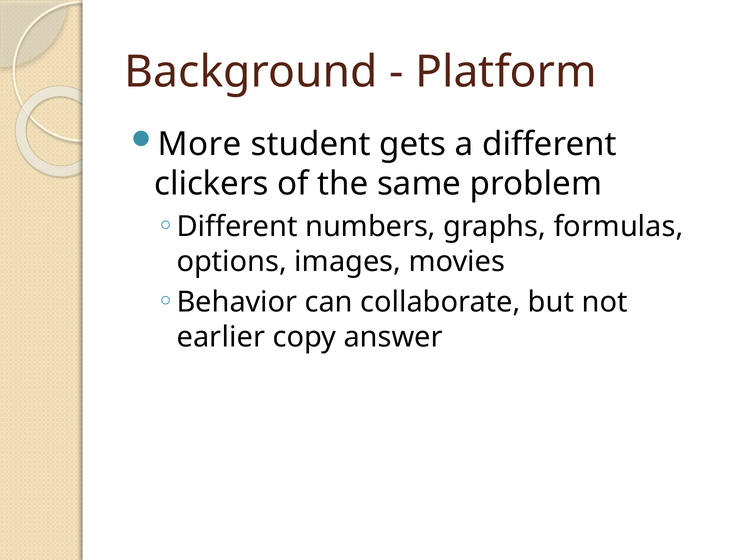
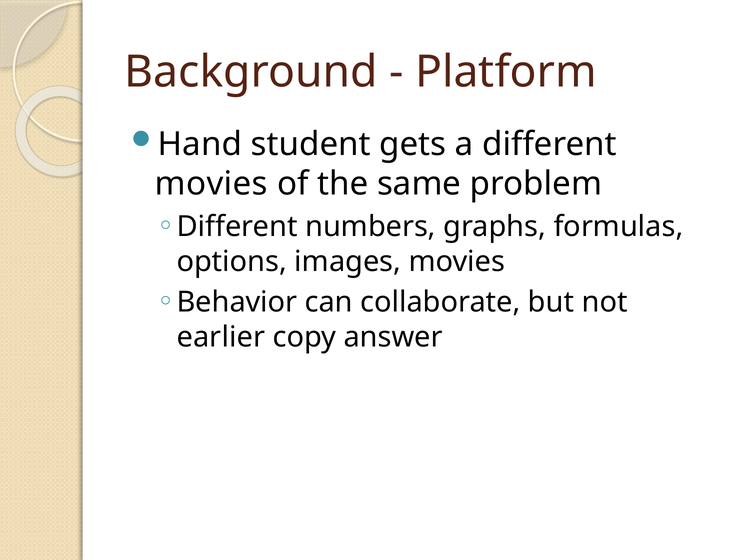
More: More -> Hand (200, 144)
clickers: clickers -> movies (211, 184)
